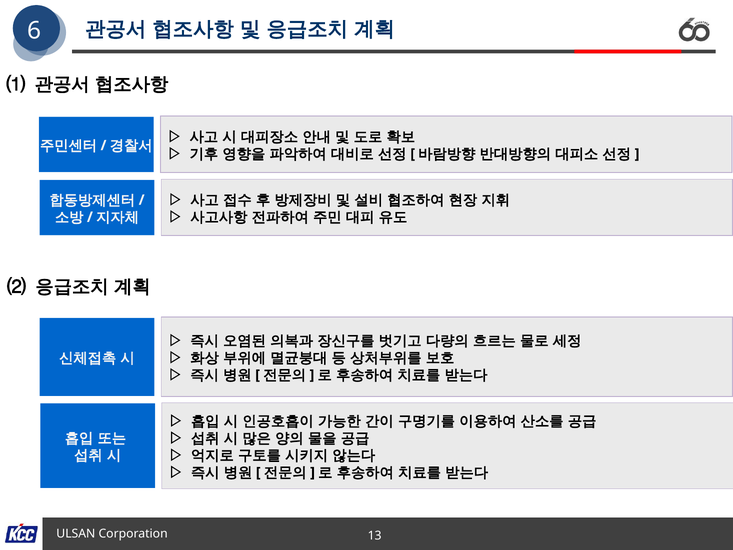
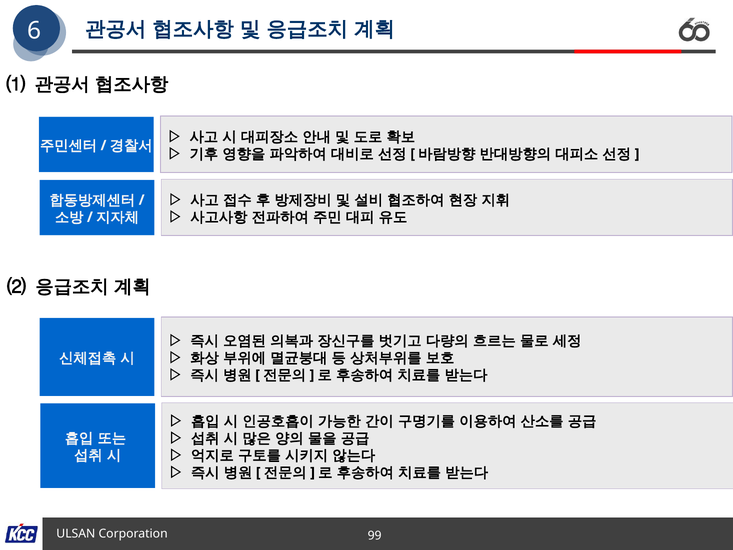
13: 13 -> 99 (375, 536)
